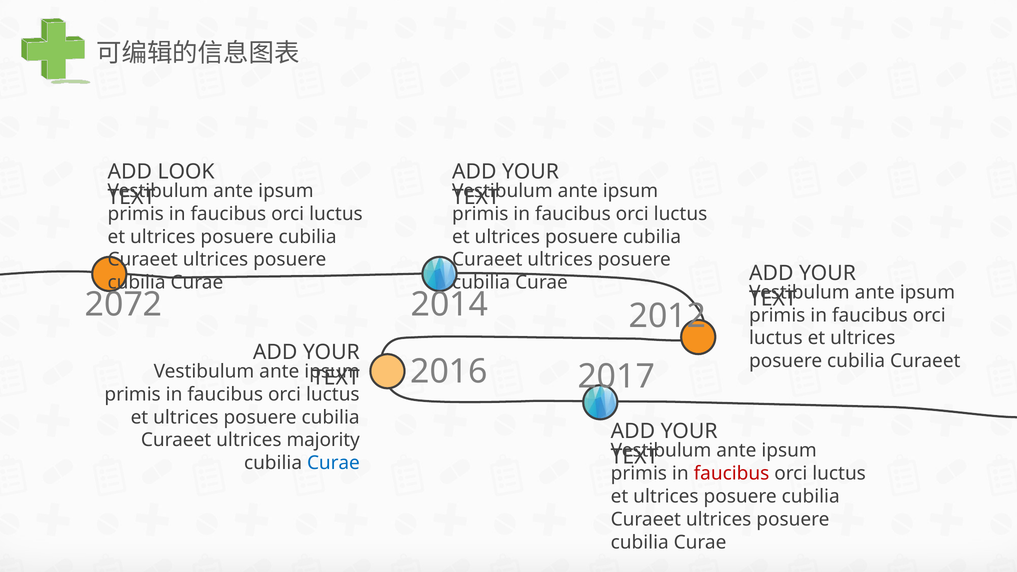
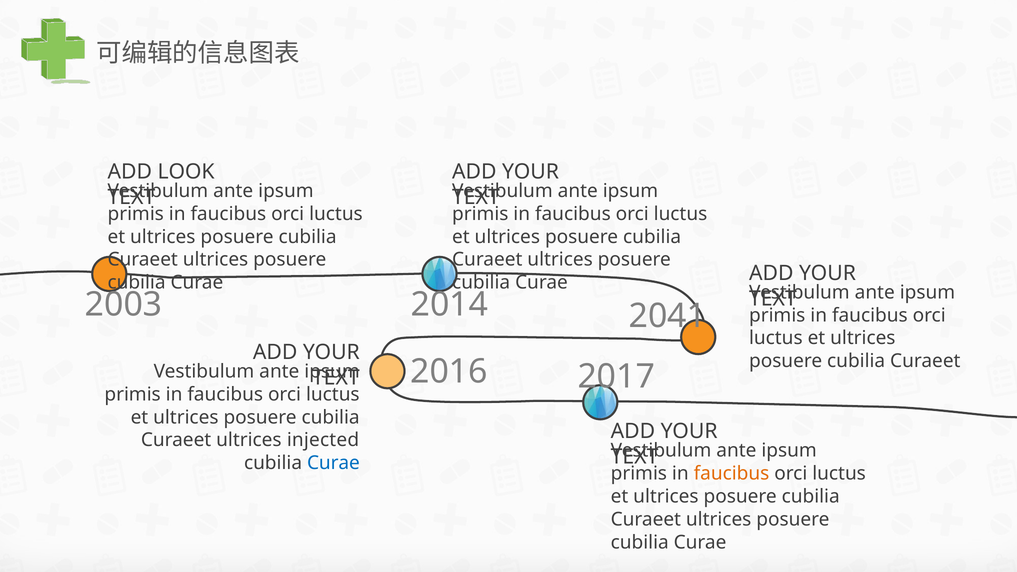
2072: 2072 -> 2003 (124, 305)
2012: 2012 -> 2041 (667, 316)
majority: majority -> injected (323, 440)
faucibus colour: red -> orange (732, 474)
